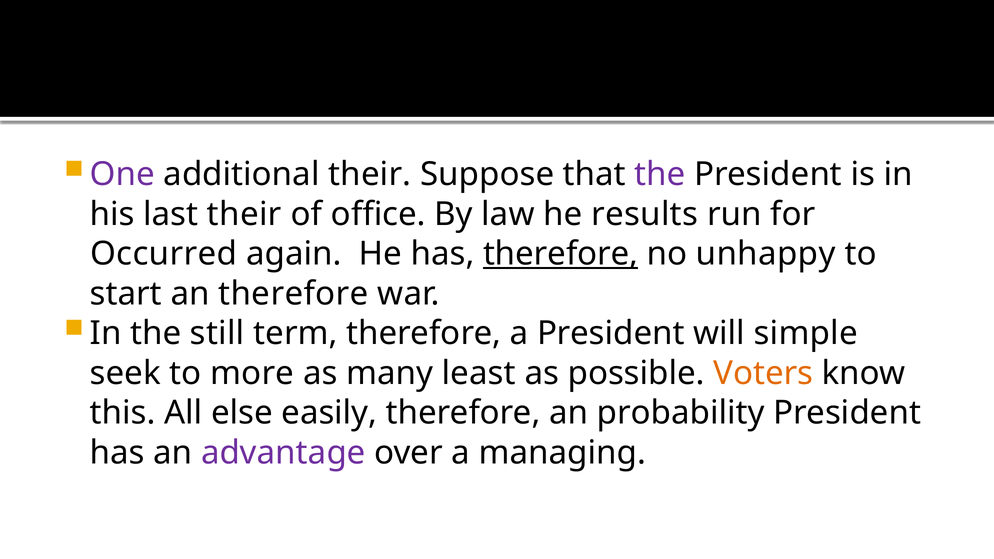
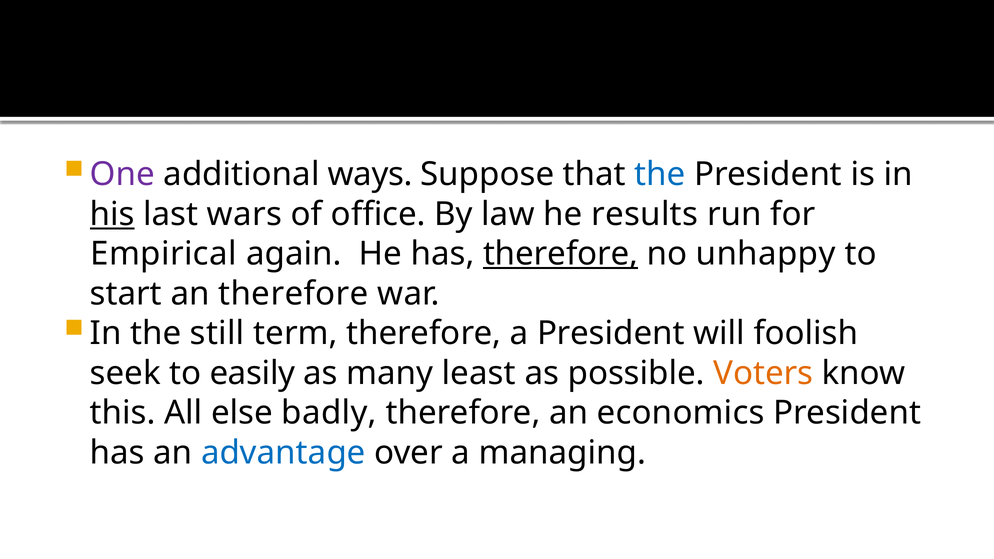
additional their: their -> ways (370, 174)
the colour: purple -> blue (660, 174)
his underline: none -> present (112, 214)
last their: their -> wars (244, 214)
Occurred: Occurred -> Empirical (164, 254)
simple: simple -> foolish (806, 333)
more: more -> easily (252, 373)
easily: easily -> badly (329, 413)
probability: probability -> economics (681, 413)
advantage colour: purple -> blue (283, 453)
